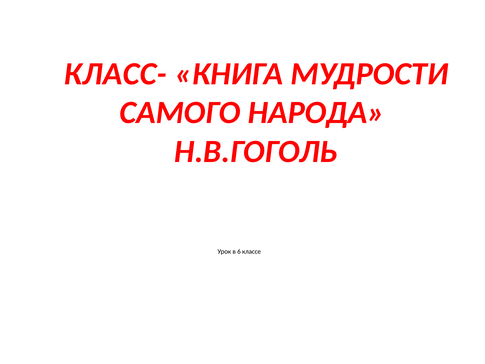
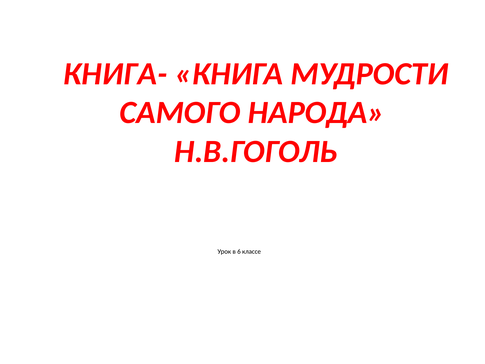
КЛАСС-: КЛАСС- -> КНИГА- (115, 74)
